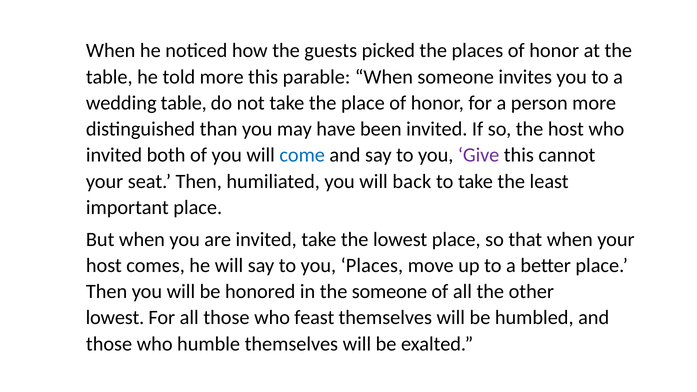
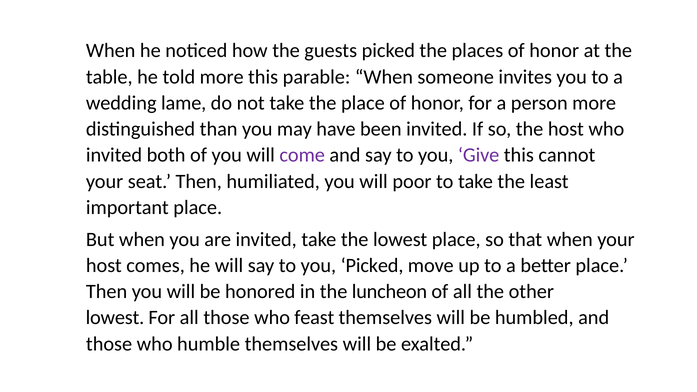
wedding table: table -> lame (184, 103)
come colour: blue -> purple (302, 155)
back: back -> poor (412, 181)
you Places: Places -> Picked (372, 266)
the someone: someone -> luncheon (389, 292)
